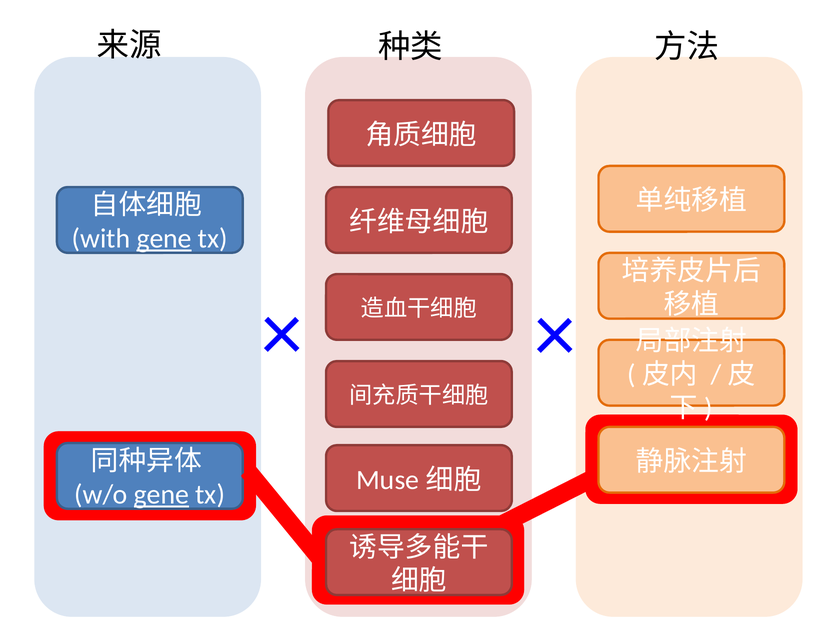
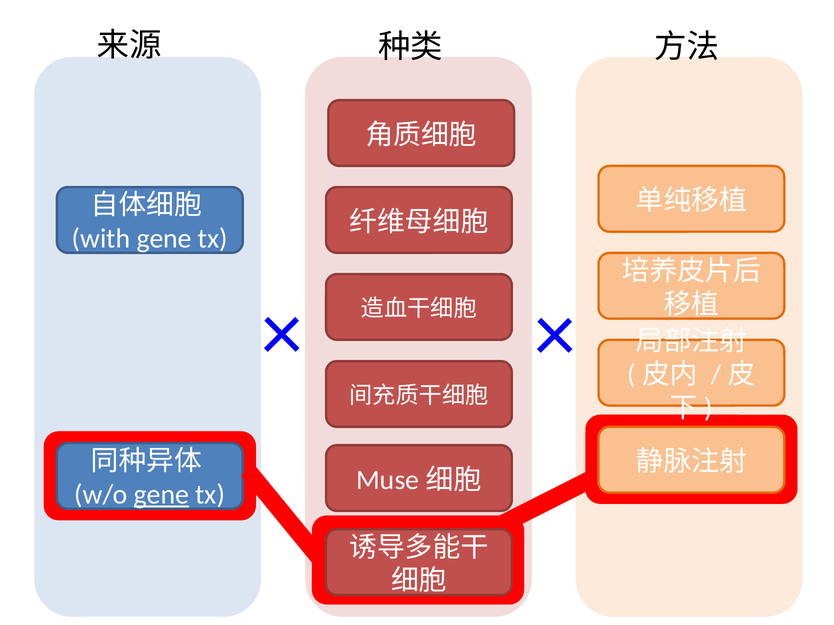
gene underline: present -> none (164, 239)
